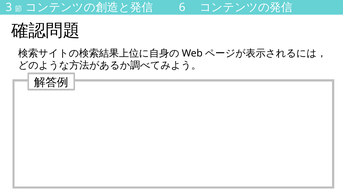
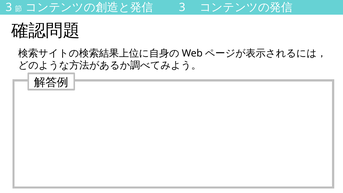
6: 6 -> 3 (182, 7)
